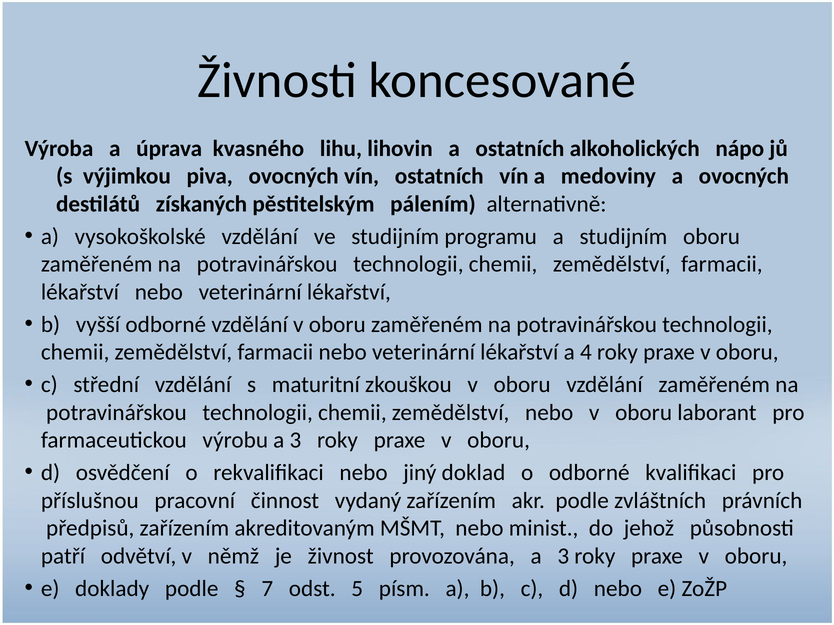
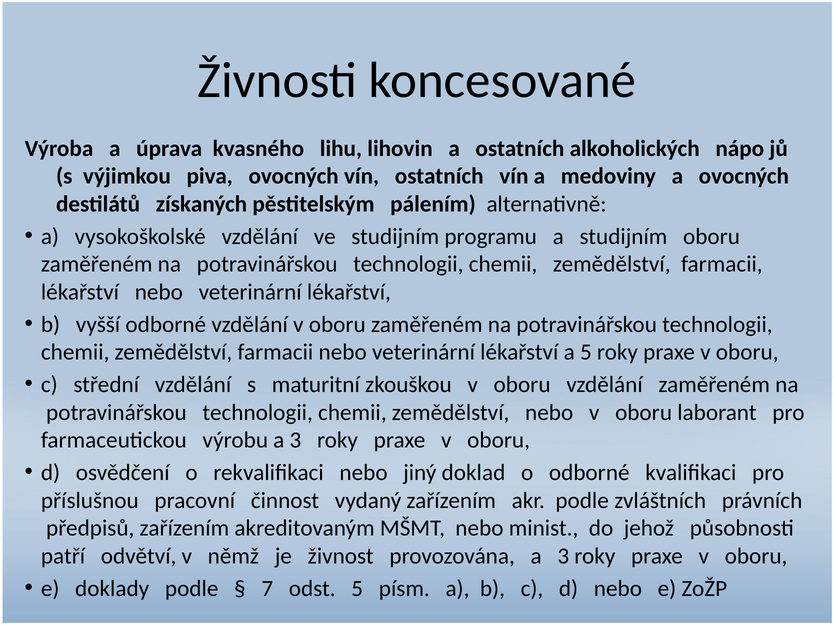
a 4: 4 -> 5 (586, 352)
